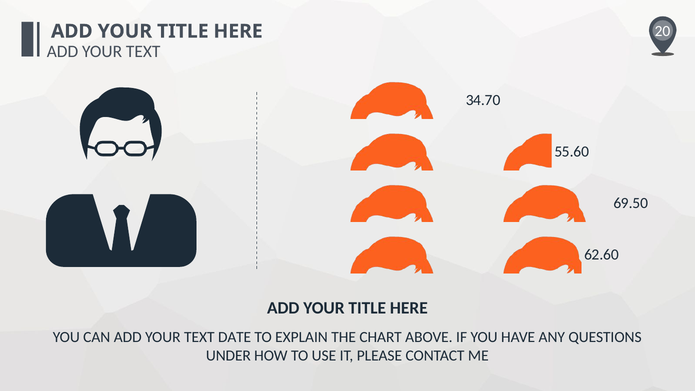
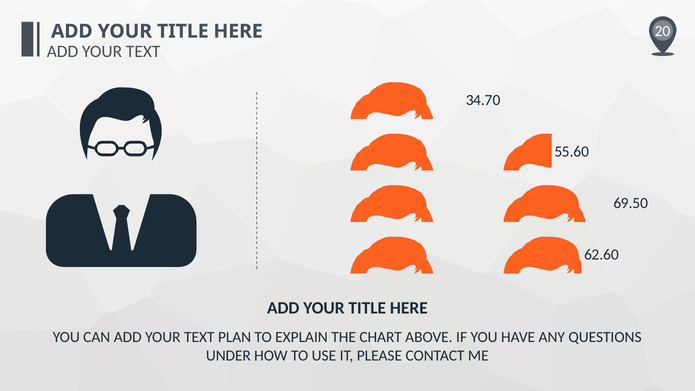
DATE: DATE -> PLAN (235, 337)
